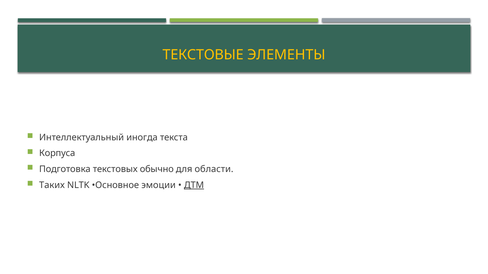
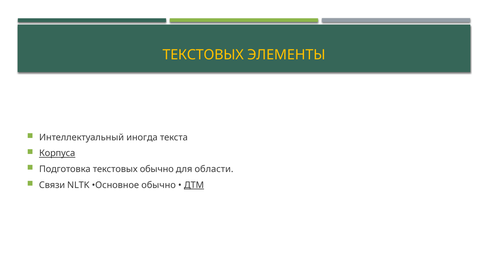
ТЕКСТОВЫЕ: ТЕКСТОВЫЕ -> ТЕКСТОВЫХ (203, 55)
Корпуса underline: none -> present (57, 154)
Таких: Таких -> Связи (52, 185)
Основное эмоции: эмоции -> обычно (159, 185)
